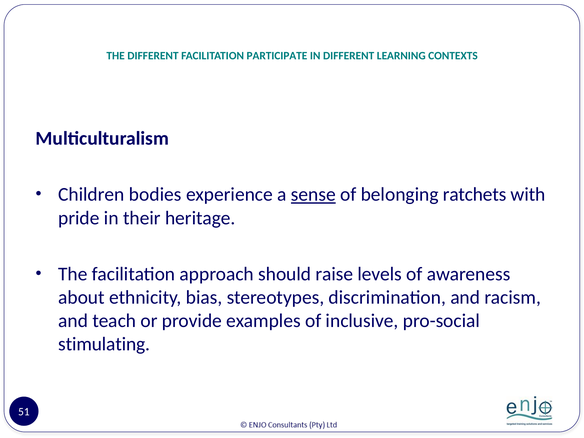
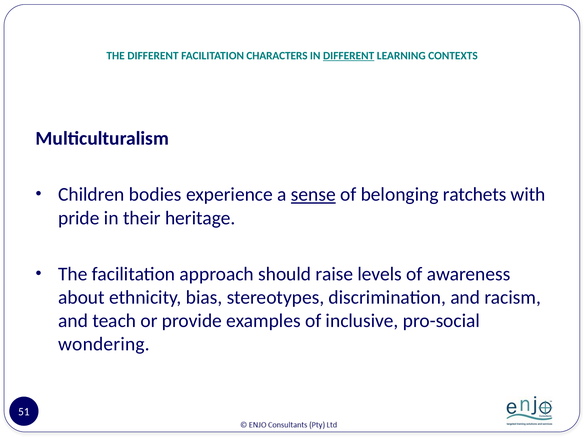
PARTICIPATE: PARTICIPATE -> CHARACTERS (277, 56)
DIFFERENT underline: none -> present (349, 56)
stimulating: stimulating -> wondering (104, 344)
